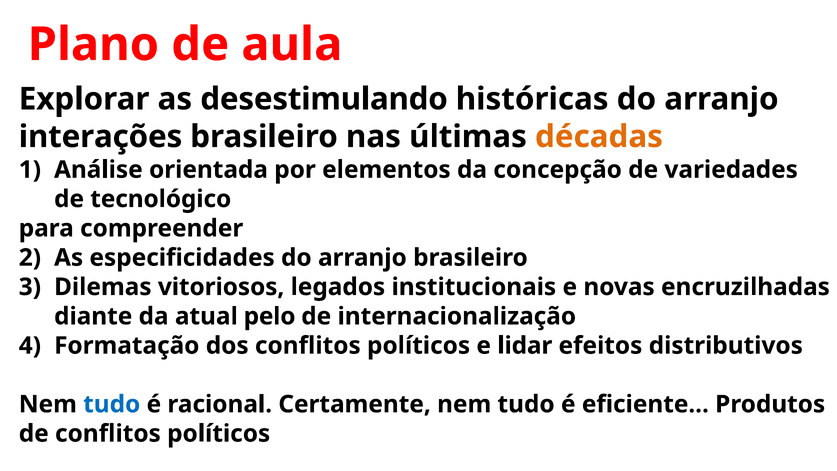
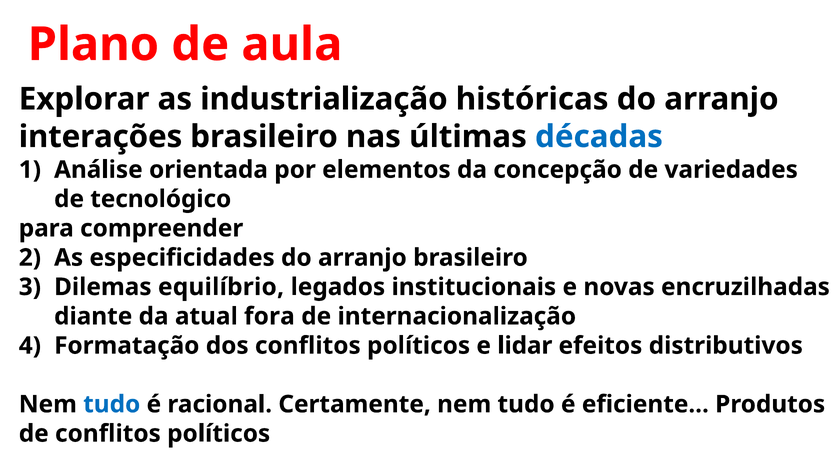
desestimulando: desestimulando -> industrialização (324, 99)
décadas colour: orange -> blue (599, 137)
vitoriosos: vitoriosos -> equilíbrio (221, 287)
pelo: pelo -> fora (269, 316)
